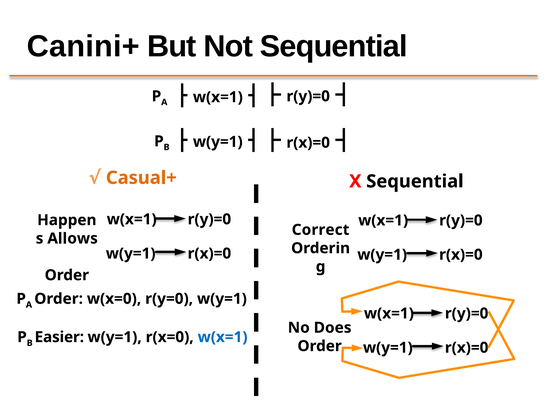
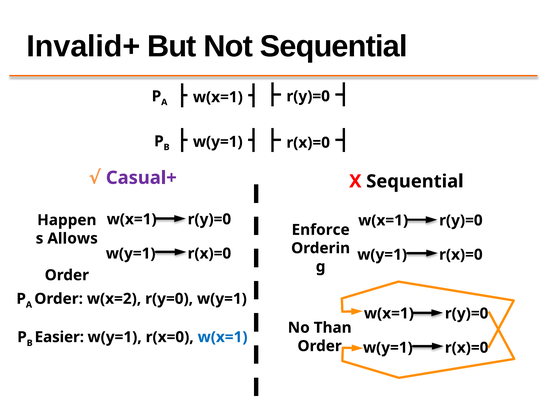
Canini+: Canini+ -> Invalid+ (83, 47)
Casual+ colour: orange -> purple (141, 178)
Correct: Correct -> Enforce (321, 230)
w(x=0: w(x=0 -> w(x=2 (114, 299)
Does: Does -> Than (333, 328)
